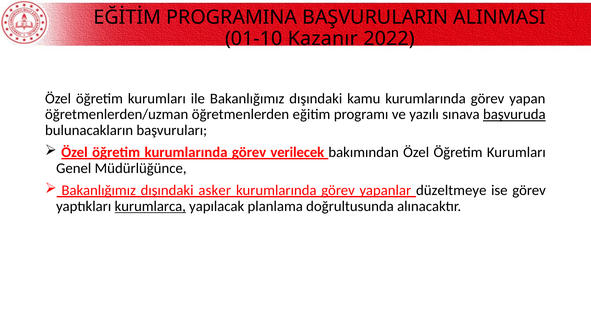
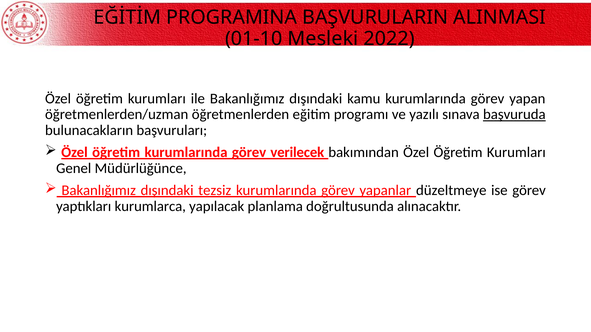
Kazanır: Kazanır -> Mesleki (323, 39)
asker: asker -> tezsiz (215, 191)
kurumlarca underline: present -> none (150, 207)
